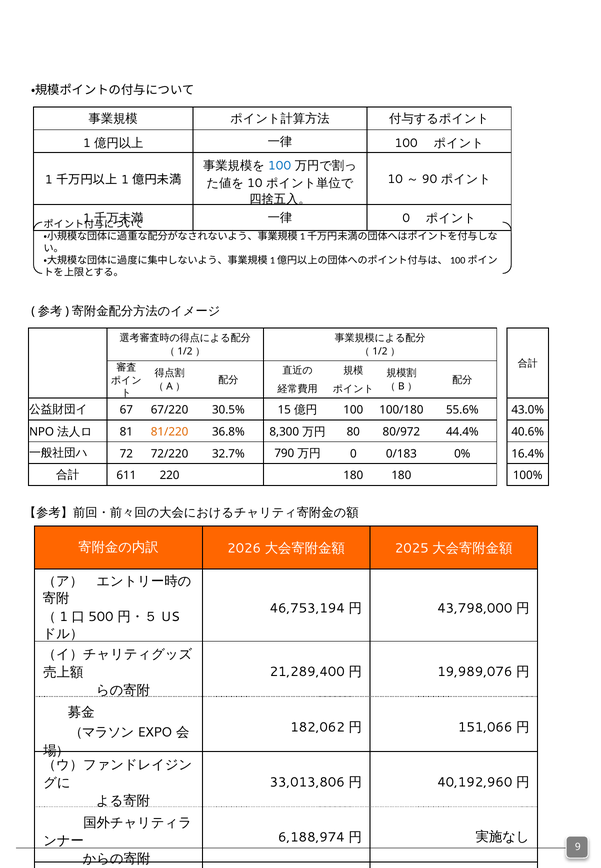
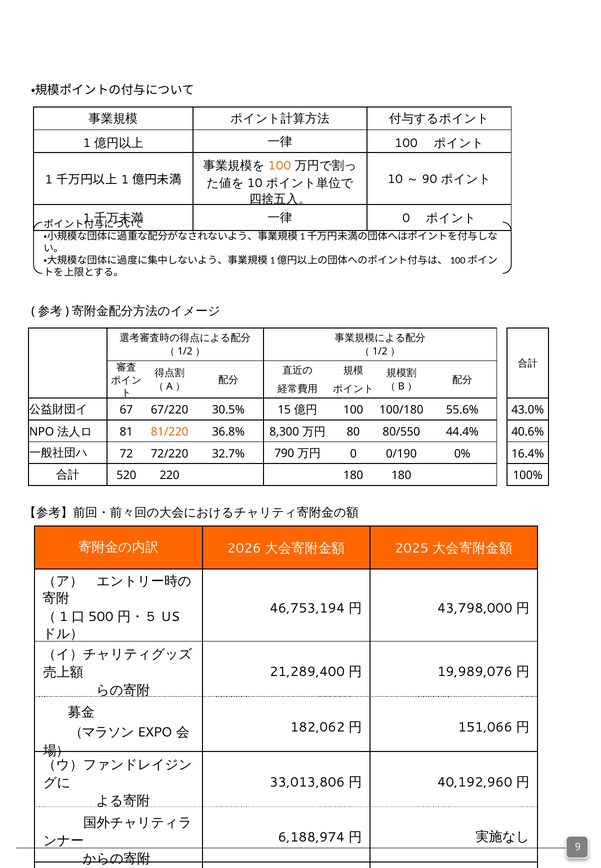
100 colour: blue -> orange (280, 166)
80/972: 80/972 -> 80/550 (401, 432)
0/183: 0/183 -> 0/190 (401, 454)
611: 611 -> 520 (126, 476)
